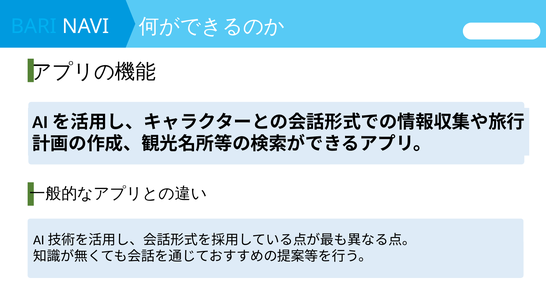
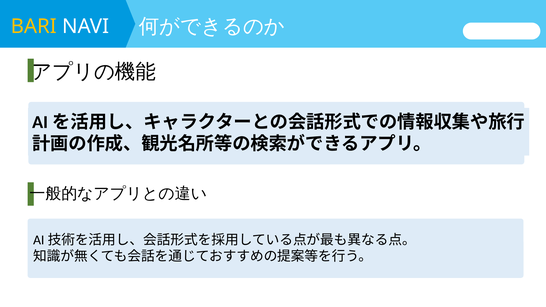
BARI colour: light blue -> yellow (34, 26)
